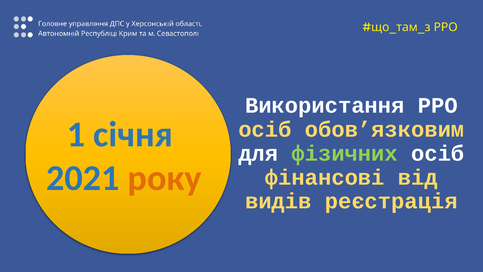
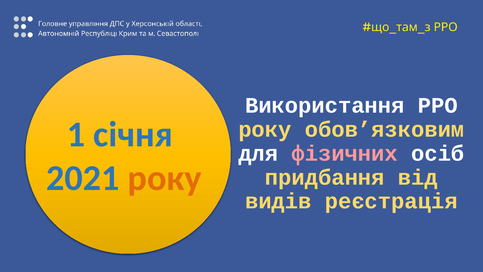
осіб: осіб -> року (265, 129)
фізичних colour: light green -> pink (345, 153)
фінансові: фінансові -> придбання (325, 177)
